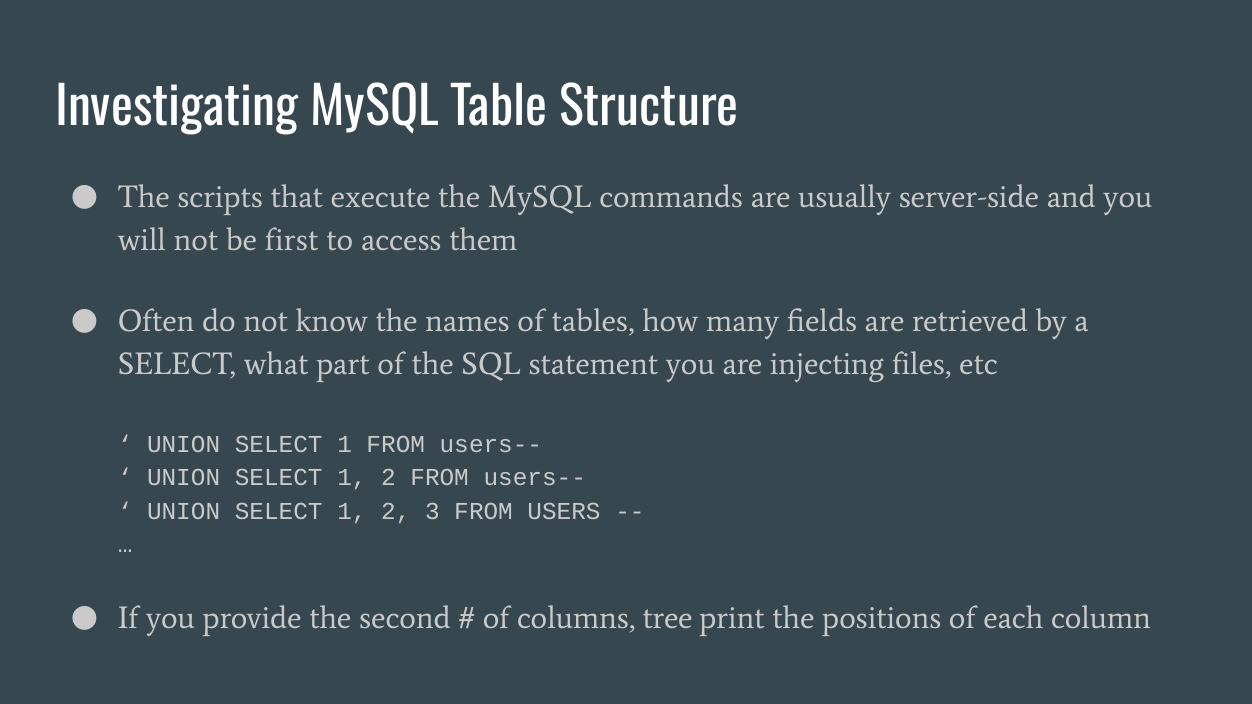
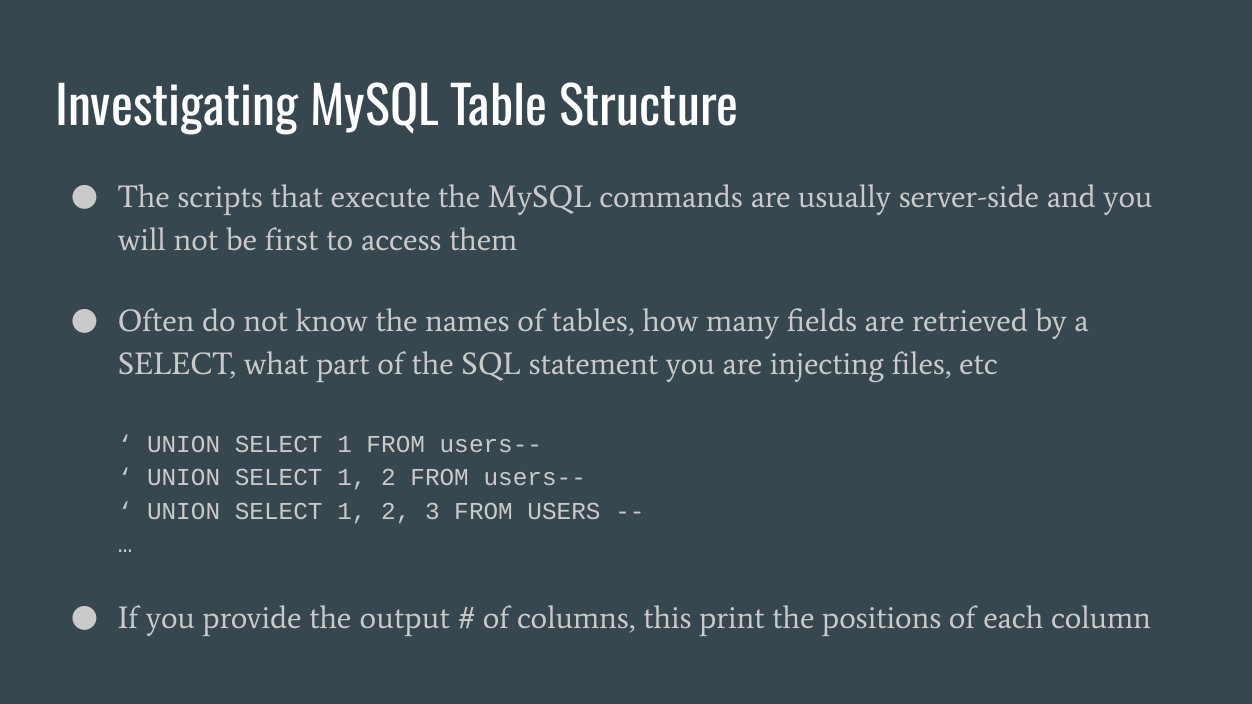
second: second -> output (405, 618)
tree: tree -> this (667, 618)
